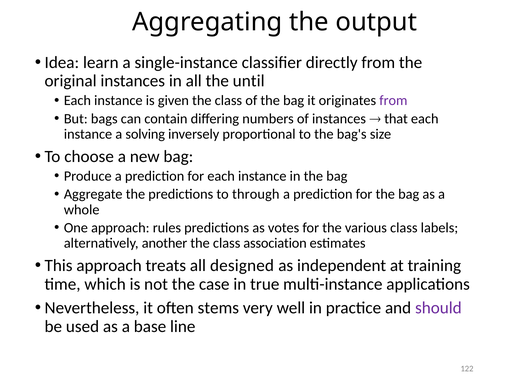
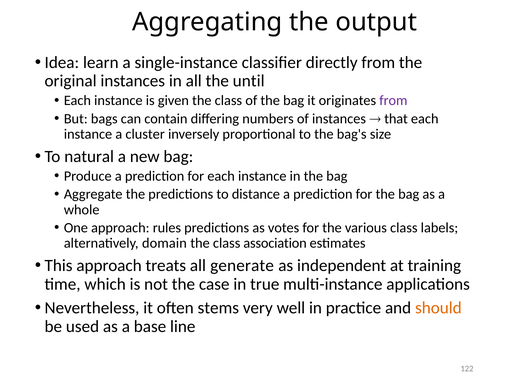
solving: solving -> cluster (145, 134)
choose: choose -> natural (89, 156)
through: through -> distance (256, 194)
another: another -> domain (164, 243)
designed: designed -> generate (242, 265)
should colour: purple -> orange (438, 308)
